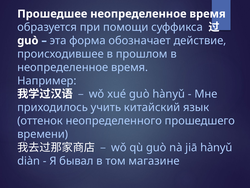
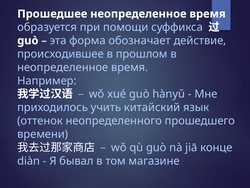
jiā hànyǔ: hànyǔ -> конце (216, 147)
